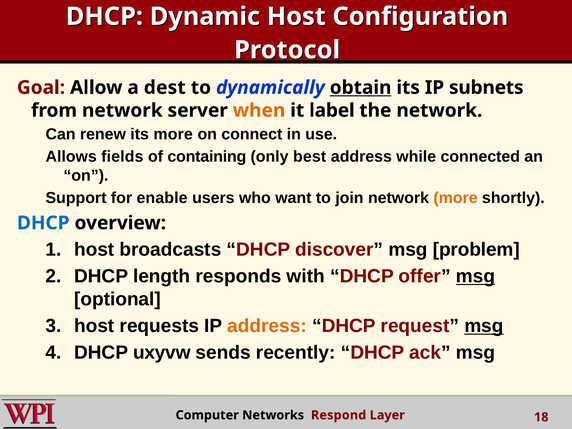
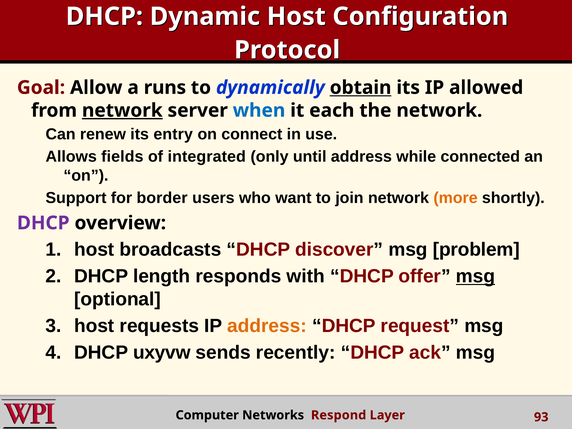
dest: dest -> runs (165, 88)
subnets: subnets -> allowed (486, 88)
network underline: none -> present (122, 110)
when colour: orange -> blue (259, 110)
label: label -> each (332, 110)
its more: more -> entry (173, 134)
containing: containing -> integrated (207, 157)
best: best -> until (310, 157)
enable: enable -> border (162, 198)
DHCP colour: blue -> purple (43, 223)
msg underline: present -> none (484, 326)
18: 18 -> 93 (541, 417)
